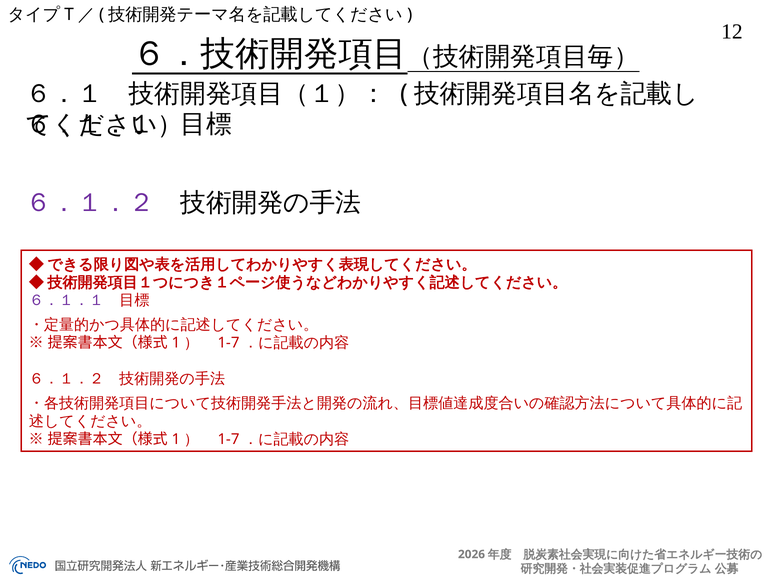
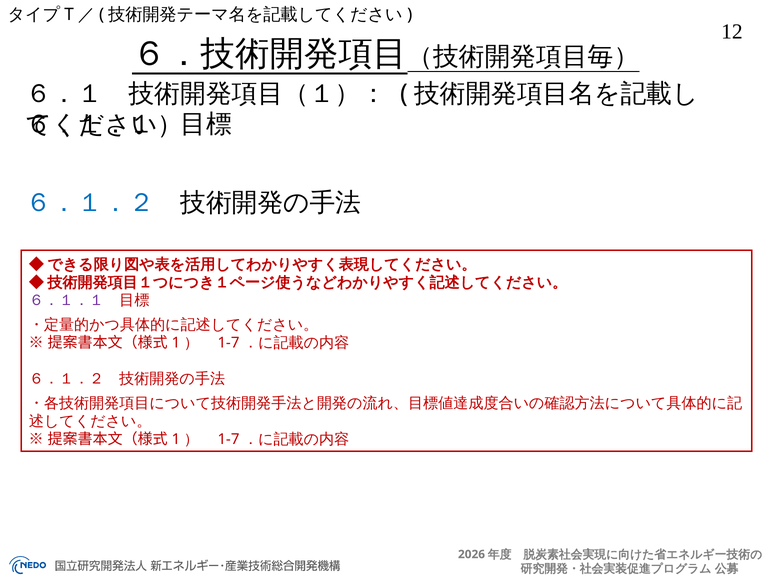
６．１．２ colour: purple -> blue (90, 203)
